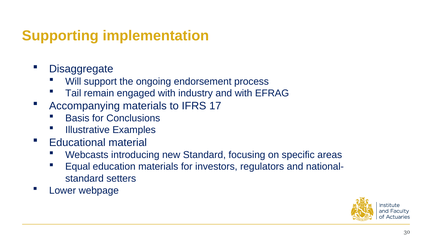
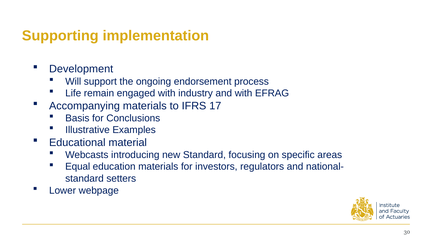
Disaggregate: Disaggregate -> Development (81, 69)
Tail: Tail -> Life (73, 93)
